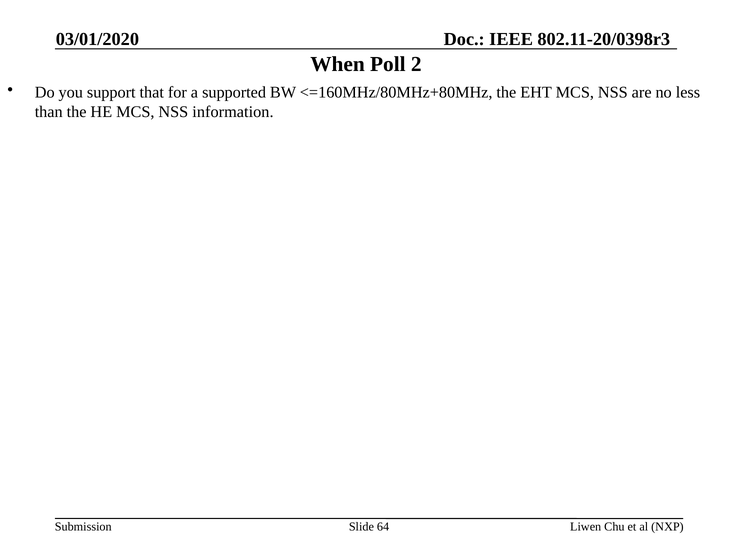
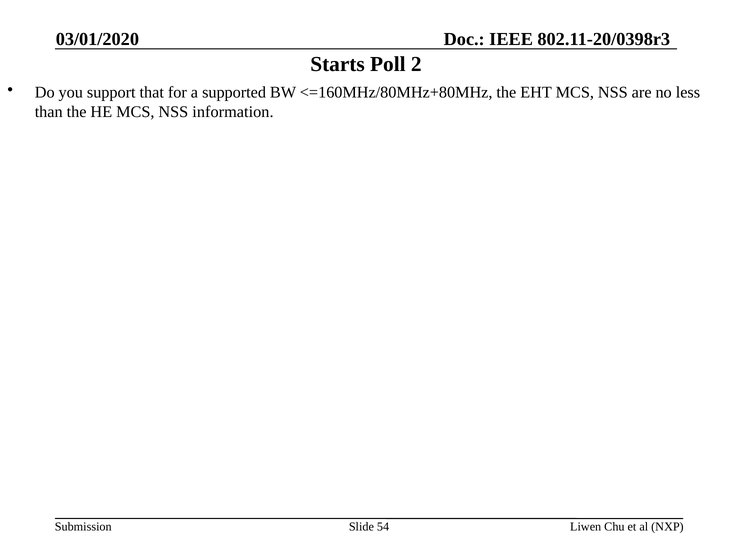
When: When -> Starts (338, 64)
64: 64 -> 54 (383, 527)
